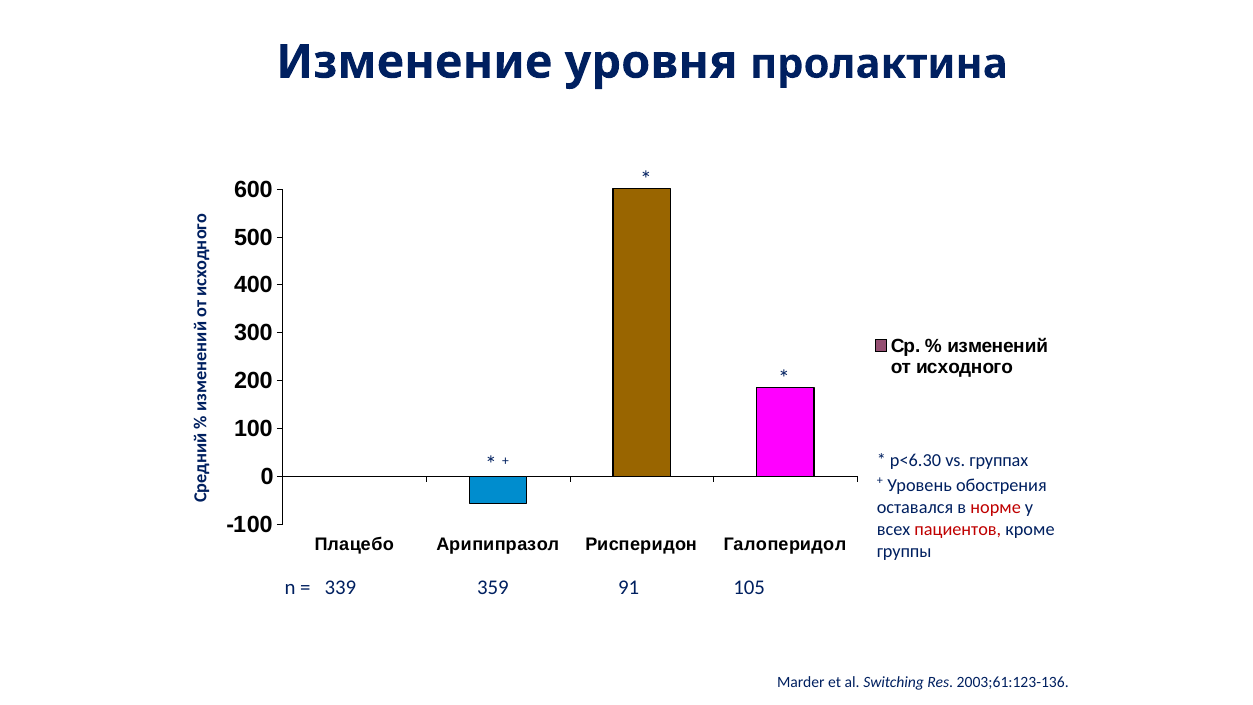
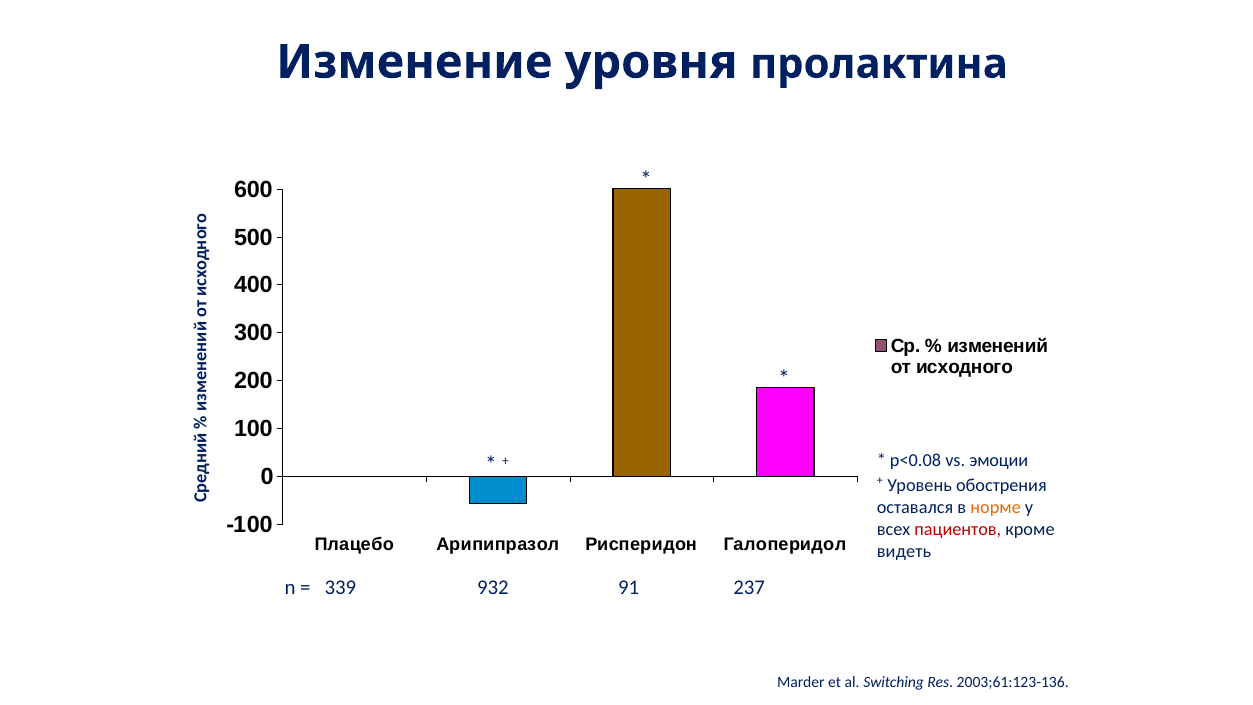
p<6.30: p<6.30 -> p<0.08 (916, 460)
группах: группах -> эмоции (999, 460)
норме colour: red -> orange (996, 507)
группы: группы -> видеть (904, 551)
359: 359 -> 932 (493, 587)
105: 105 -> 237 (749, 587)
